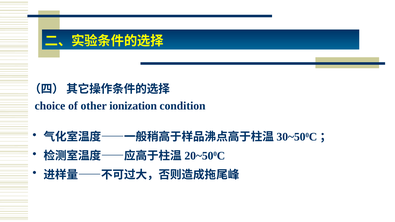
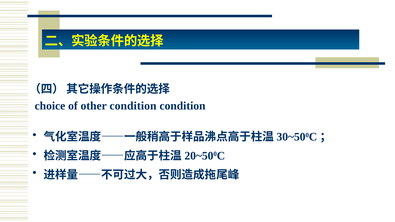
other ionization: ionization -> condition (133, 106)
